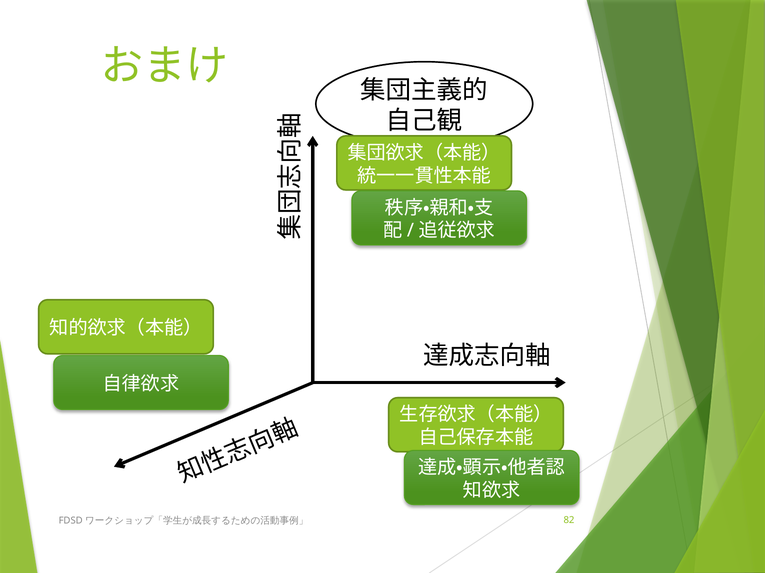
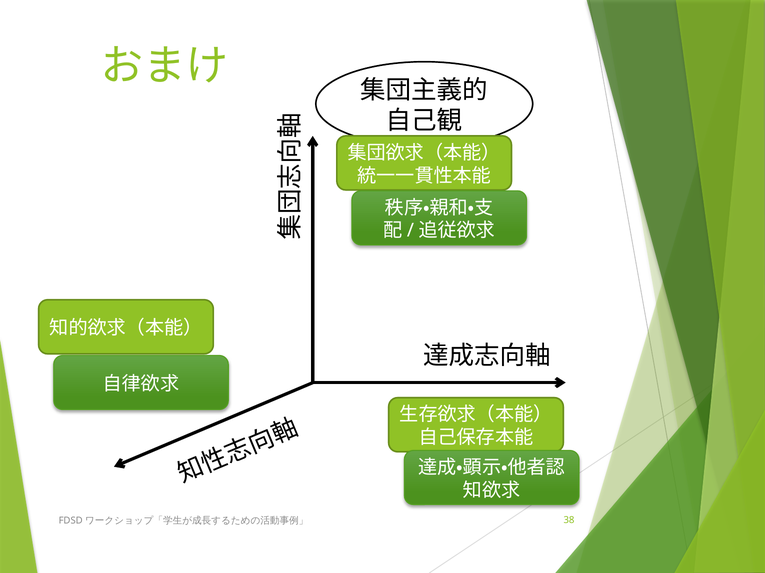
82: 82 -> 38 (569, 521)
